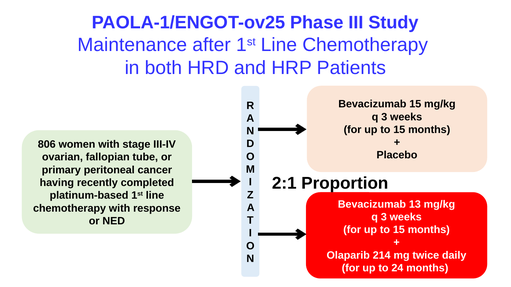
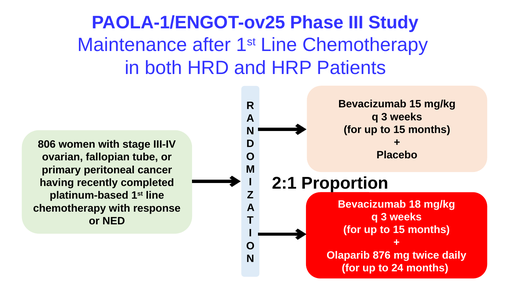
13: 13 -> 18 (415, 204)
214: 214 -> 876 (382, 256)
